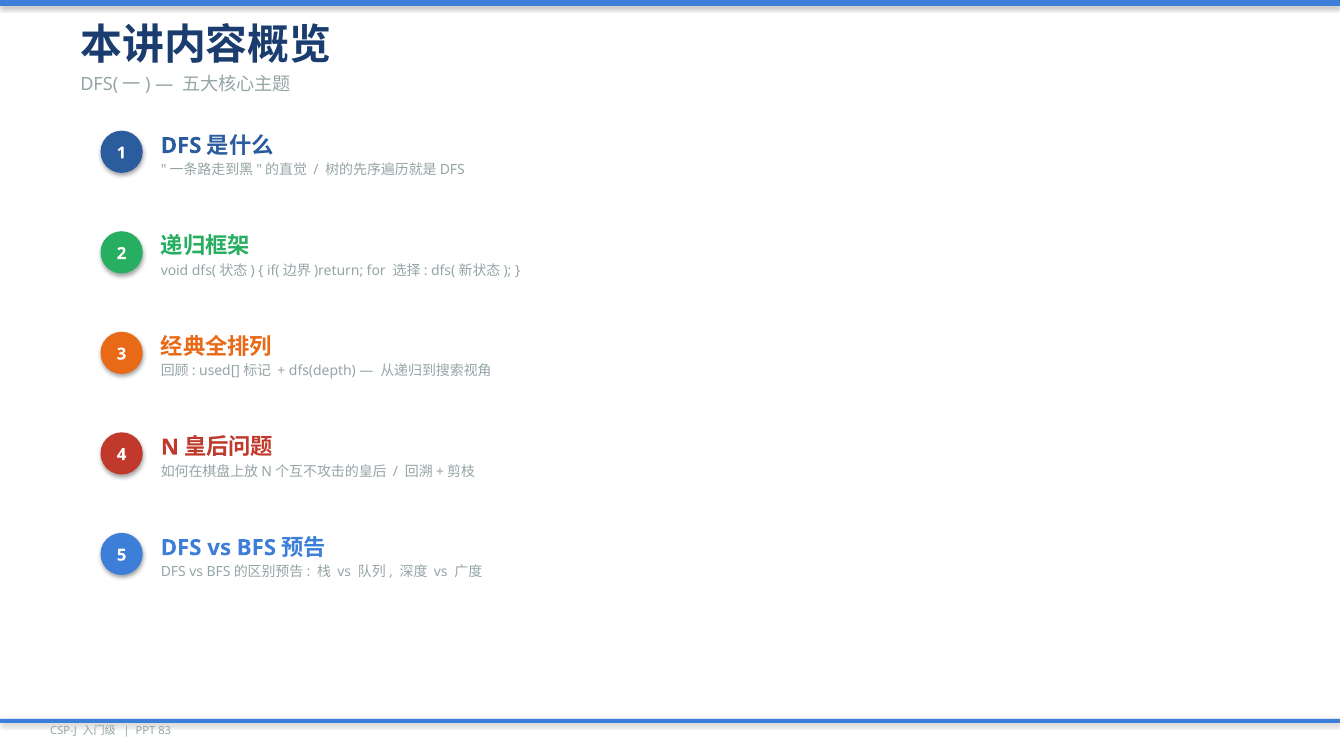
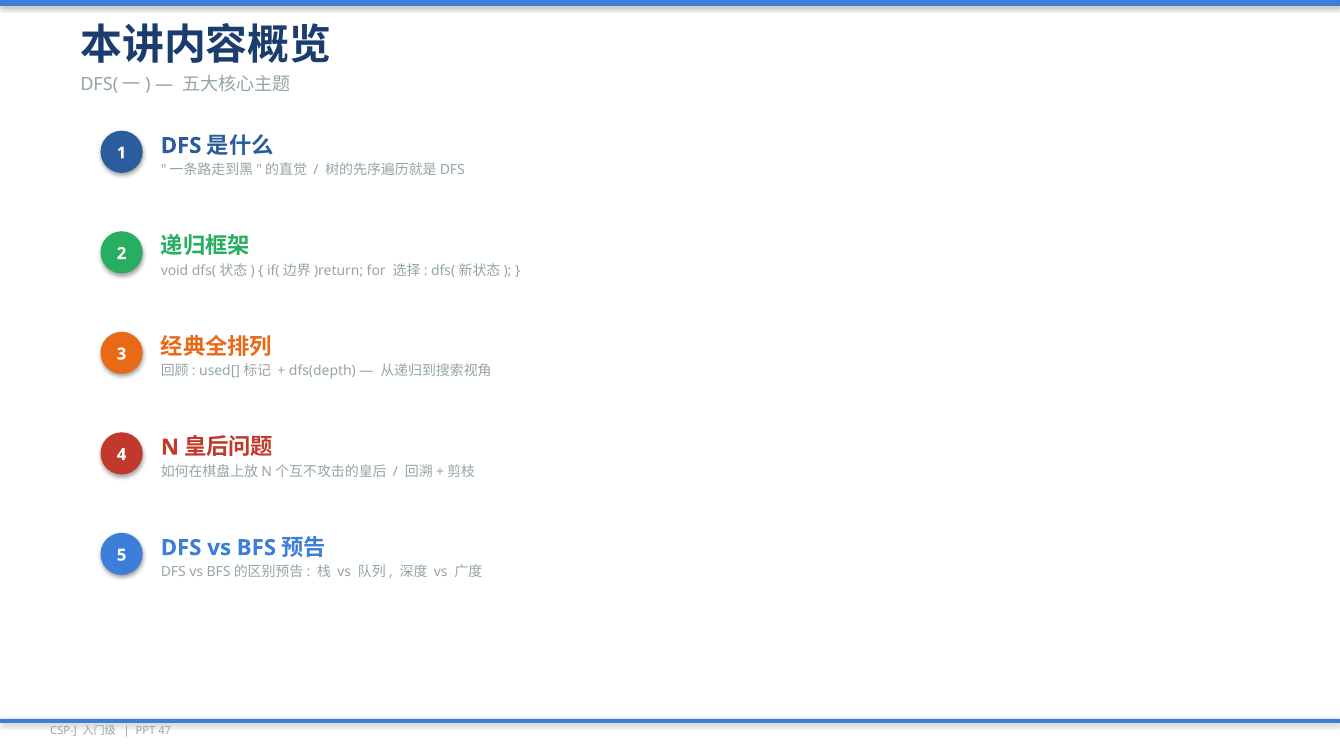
83: 83 -> 47 (165, 731)
